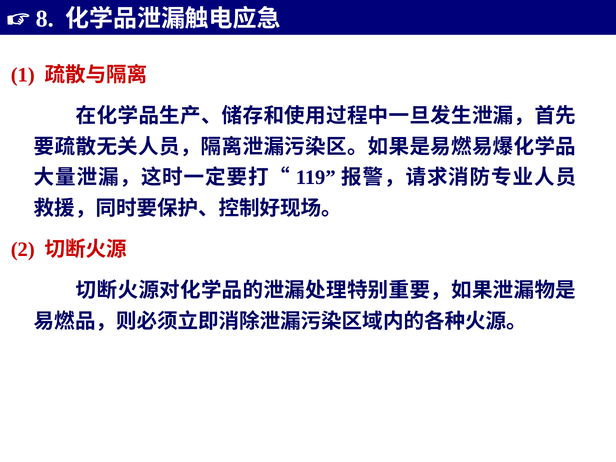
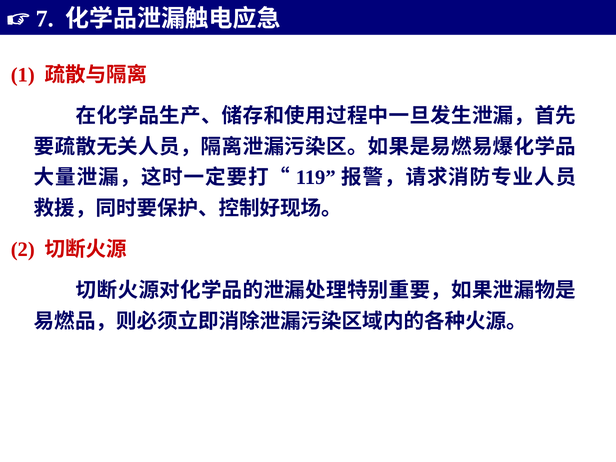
8: 8 -> 7 (45, 19)
